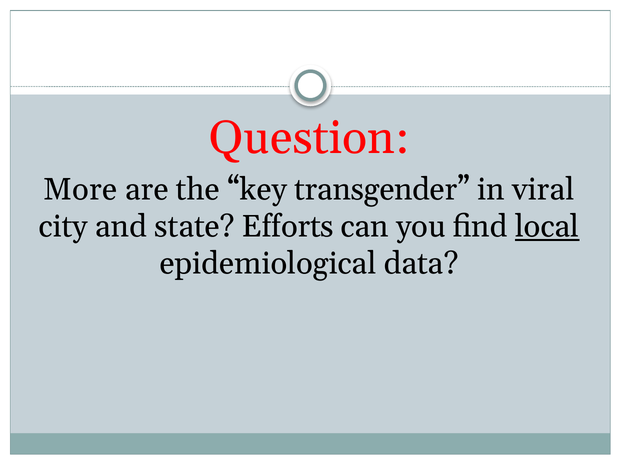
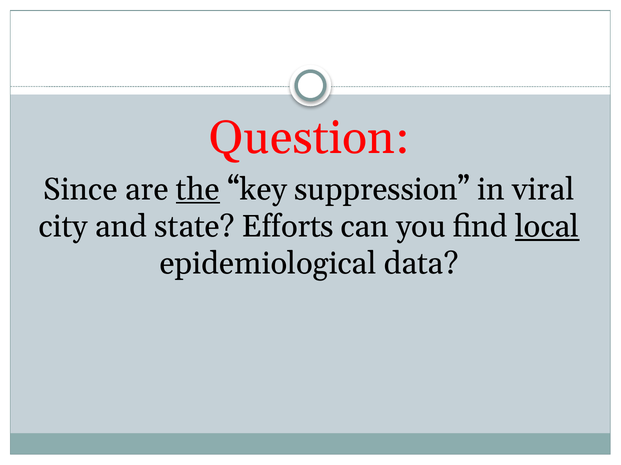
More: More -> Since (80, 190)
the underline: none -> present (198, 190)
transgender: transgender -> suppression (382, 190)
